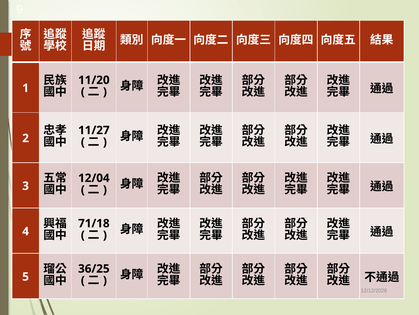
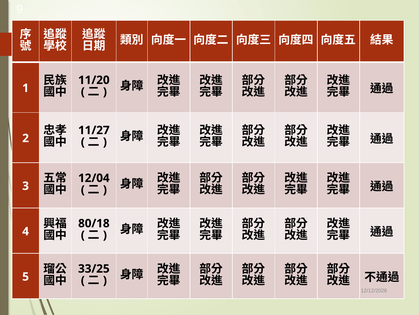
71/18: 71/18 -> 80/18 (94, 223)
36/25: 36/25 -> 33/25 (94, 268)
